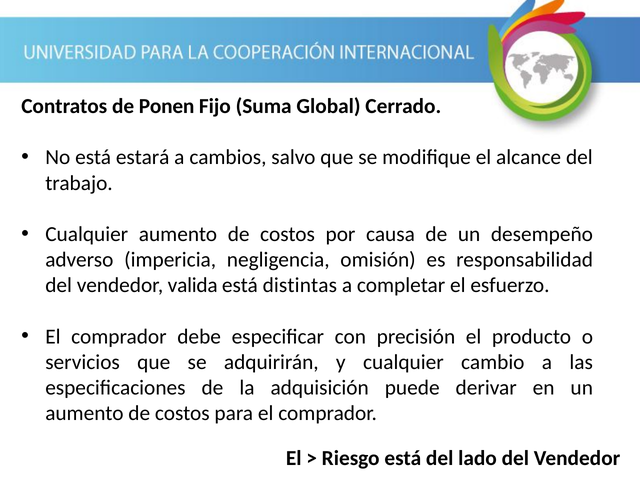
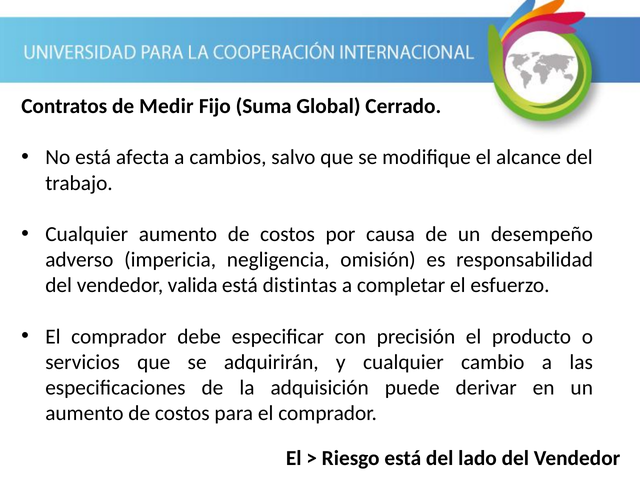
Ponen: Ponen -> Medir (166, 106)
estará: estará -> afecta (143, 157)
